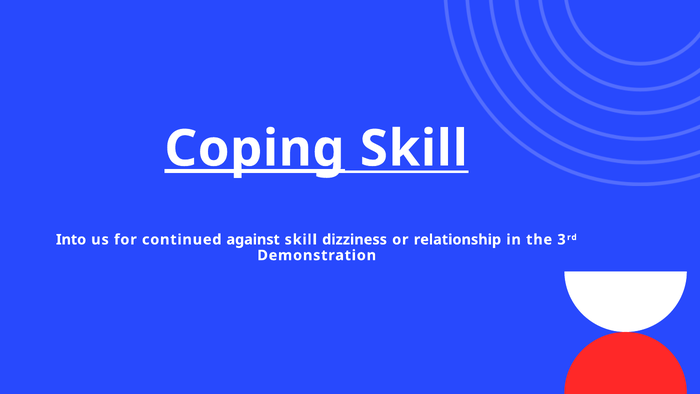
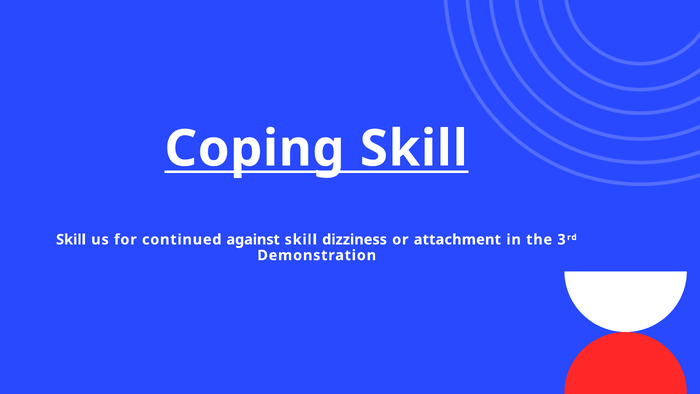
Coping underline: present -> none (255, 149)
Into: Into -> Skill (71, 239)
relationship: relationship -> attachment (457, 239)
